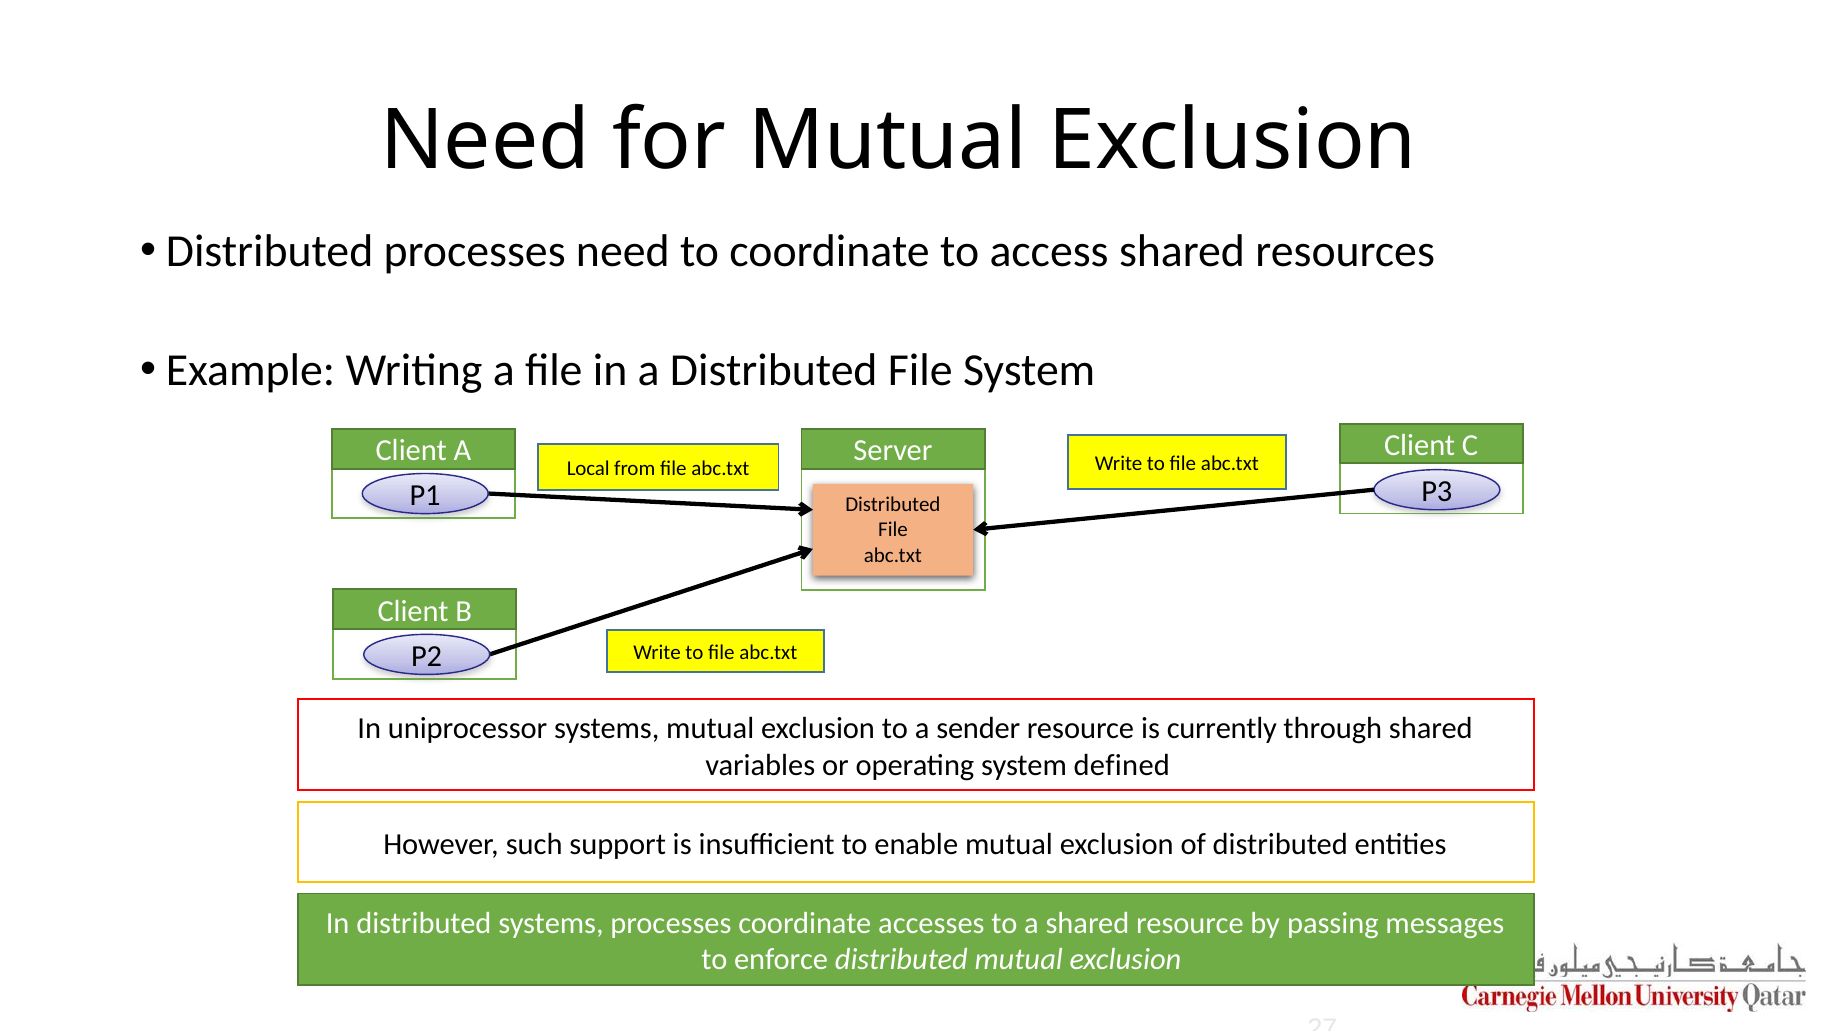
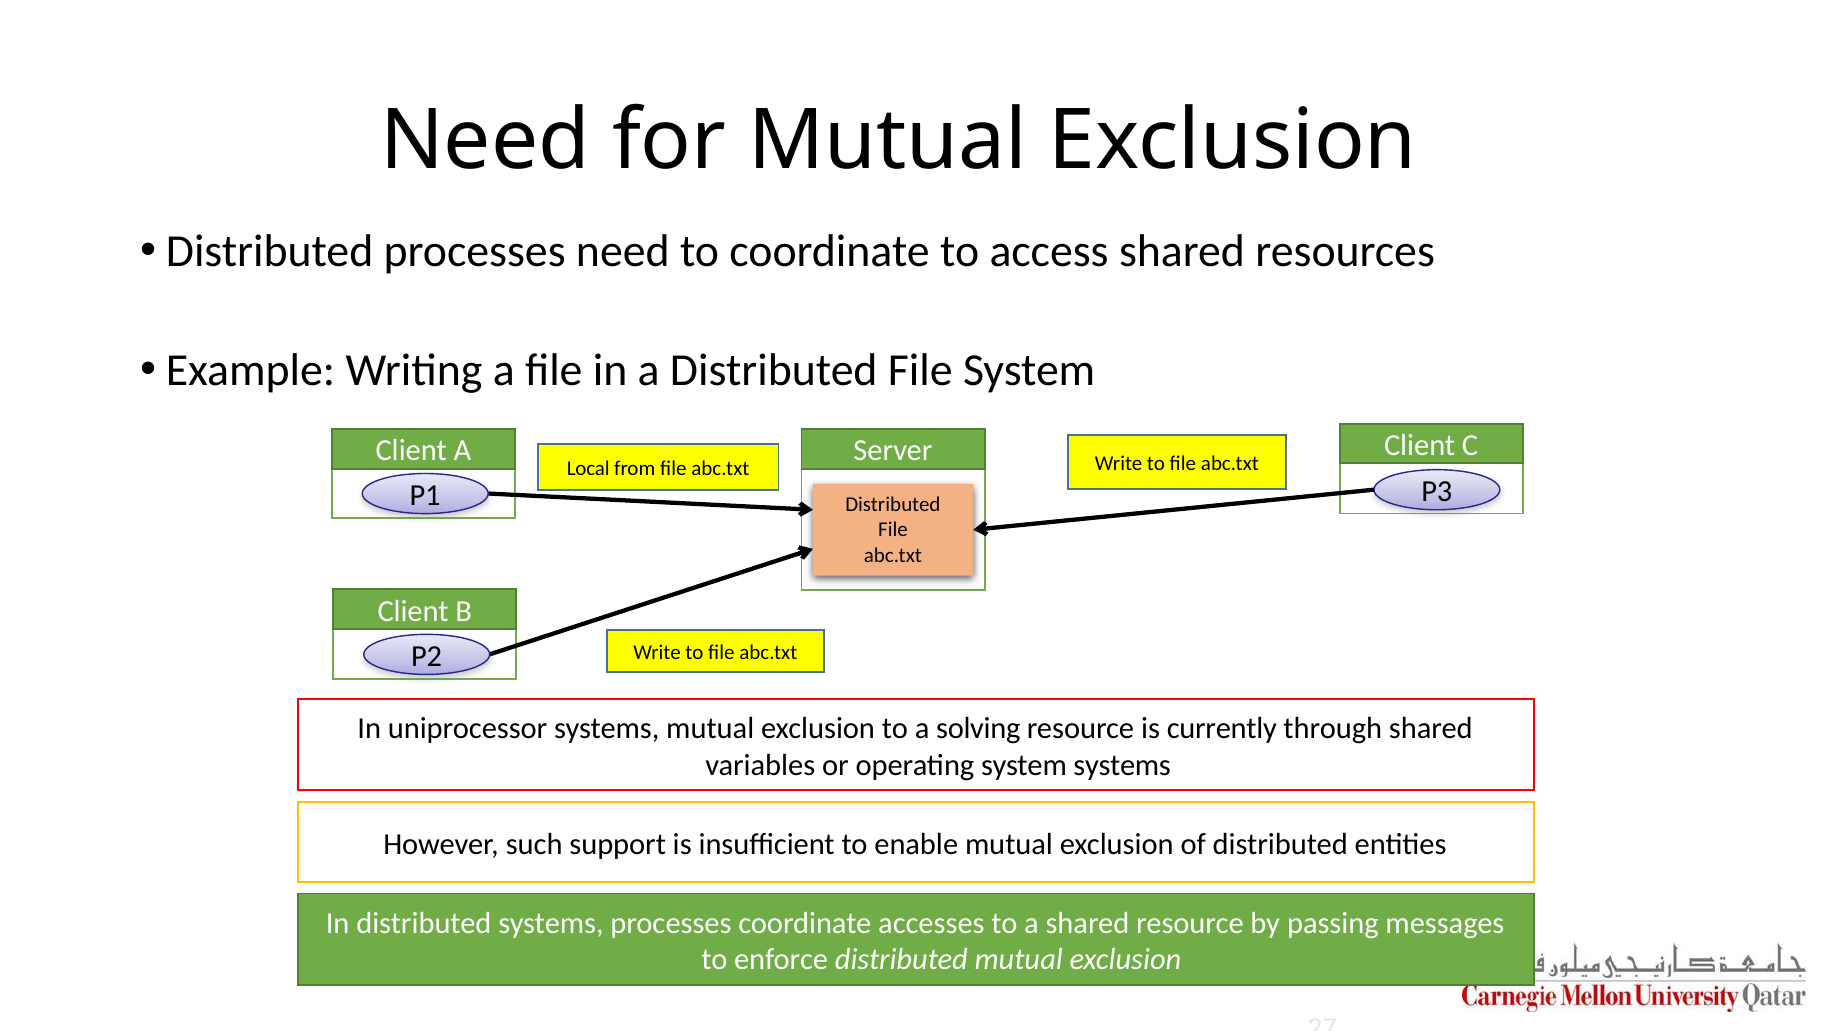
sender: sender -> solving (978, 728)
system defined: defined -> systems (1122, 765)
